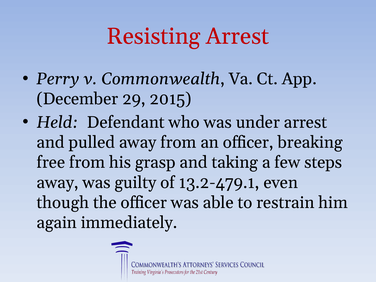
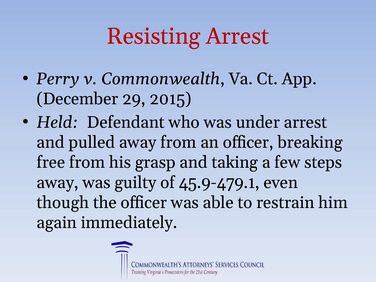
13.2-479.1: 13.2-479.1 -> 45.9-479.1 (219, 183)
